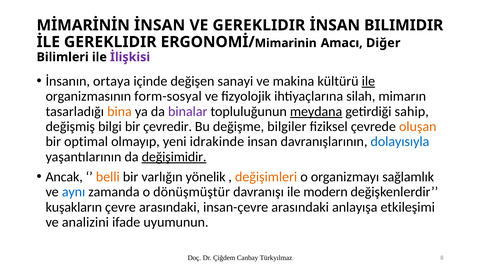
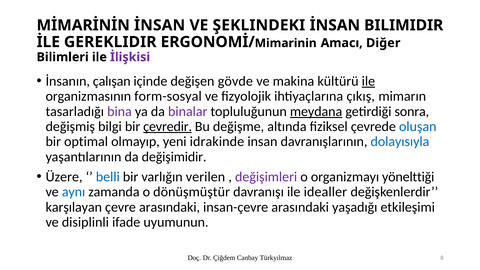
VE GEREKLIDIR: GEREKLIDIR -> ŞEKLINDEKI (259, 25)
ortaya: ortaya -> çalışan (112, 81)
sanayi: sanayi -> gövde (235, 81)
silah: silah -> çıkış (361, 96)
bina colour: orange -> purple (119, 111)
sahip: sahip -> sonra (412, 111)
çevredir underline: none -> present (168, 127)
bilgiler: bilgiler -> altında (287, 127)
oluşan colour: orange -> blue (418, 127)
değişimidir underline: present -> none (174, 157)
Ancak: Ancak -> Üzere (64, 177)
belli colour: orange -> blue (108, 177)
yönelik: yönelik -> verilen (206, 177)
değişimleri colour: orange -> purple (266, 177)
sağlamlık: sağlamlık -> yönelttiği (408, 177)
modern: modern -> idealler (325, 192)
kuşakların: kuşakların -> karşılayan (74, 207)
anlayışa: anlayışa -> yaşadığı (355, 207)
analizini: analizini -> disiplinli (85, 222)
